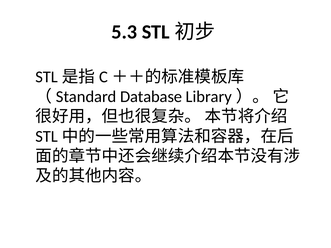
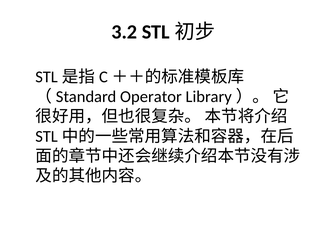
5.3: 5.3 -> 3.2 (124, 32)
Database: Database -> Operator (151, 97)
